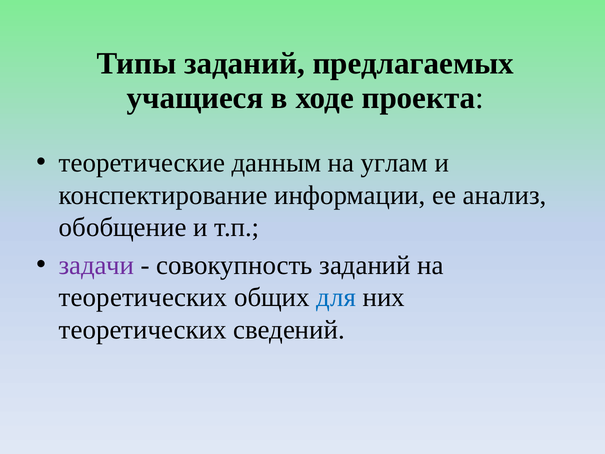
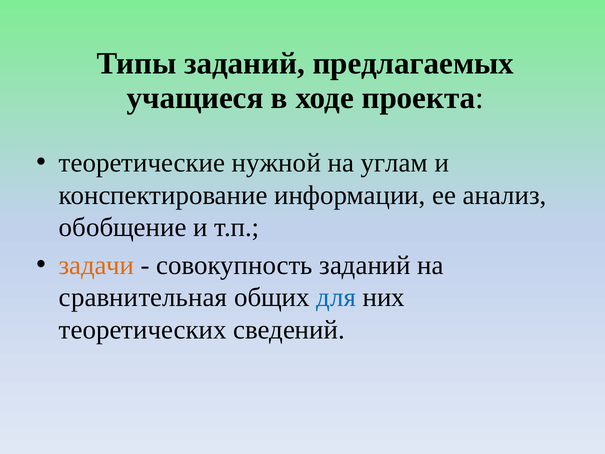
данным: данным -> нужной (276, 163)
задачи colour: purple -> orange (97, 265)
теоретических: теоретических -> сравнительная (143, 297)
